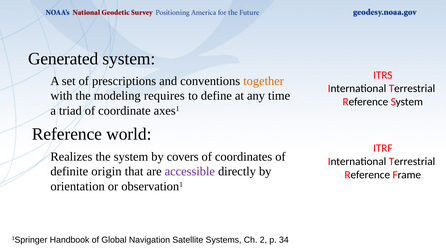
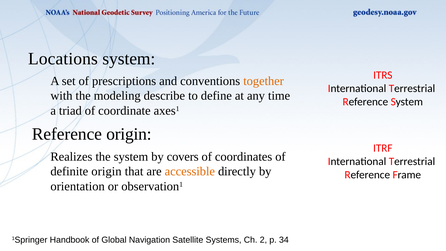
Generated: Generated -> Locations (63, 59)
requires: requires -> describe (164, 96)
Reference world: world -> origin (129, 134)
accessible colour: purple -> orange (190, 171)
